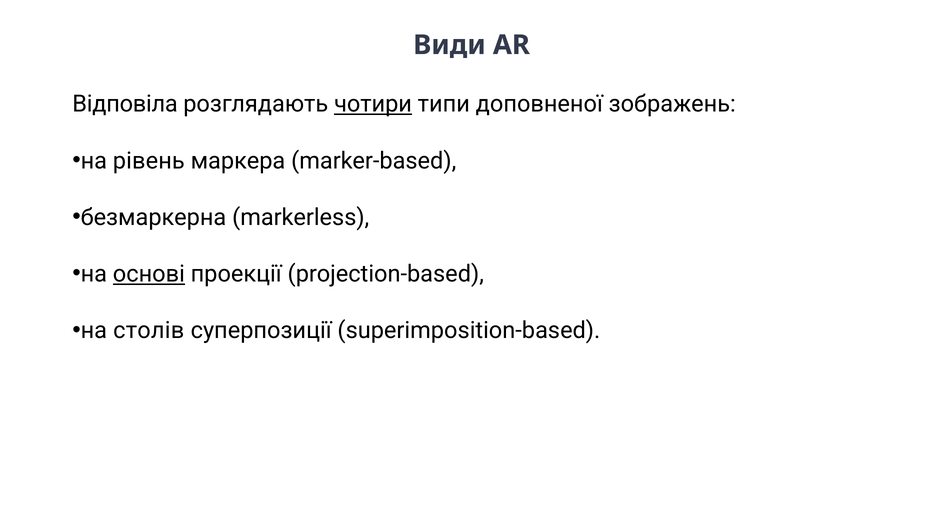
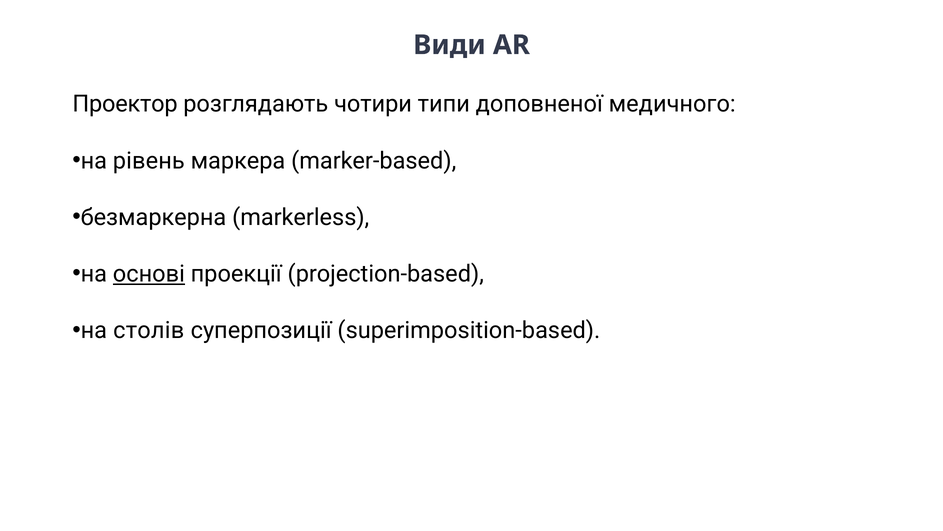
Відповіла: Відповіла -> Проектор (125, 104)
чотири underline: present -> none (373, 104)
зображень: зображень -> медичного (672, 104)
